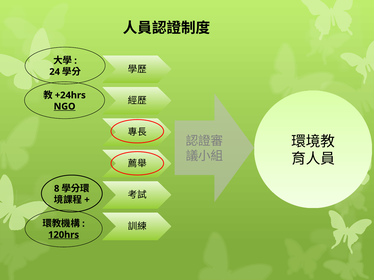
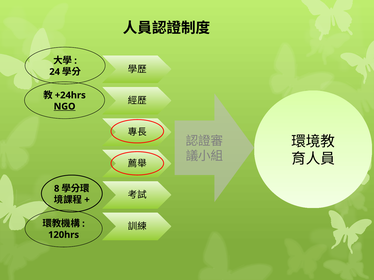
120hrs underline: present -> none (64, 235)
